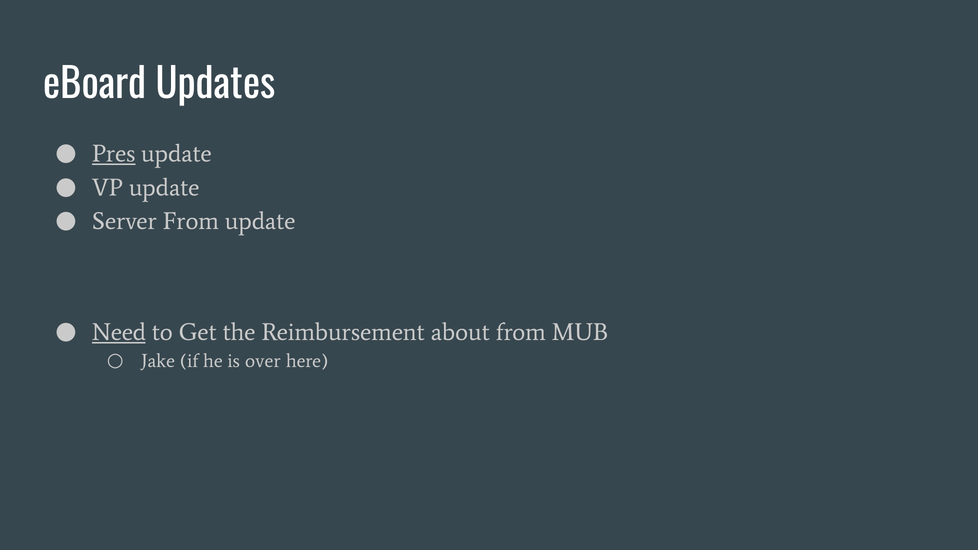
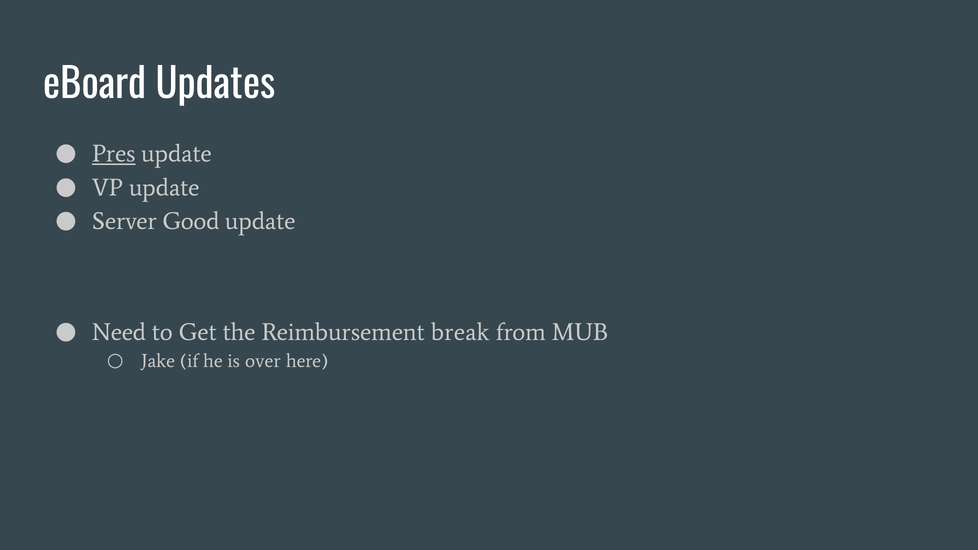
Server From: From -> Good (191, 221)
Need underline: present -> none (119, 332)
about: about -> break (460, 332)
